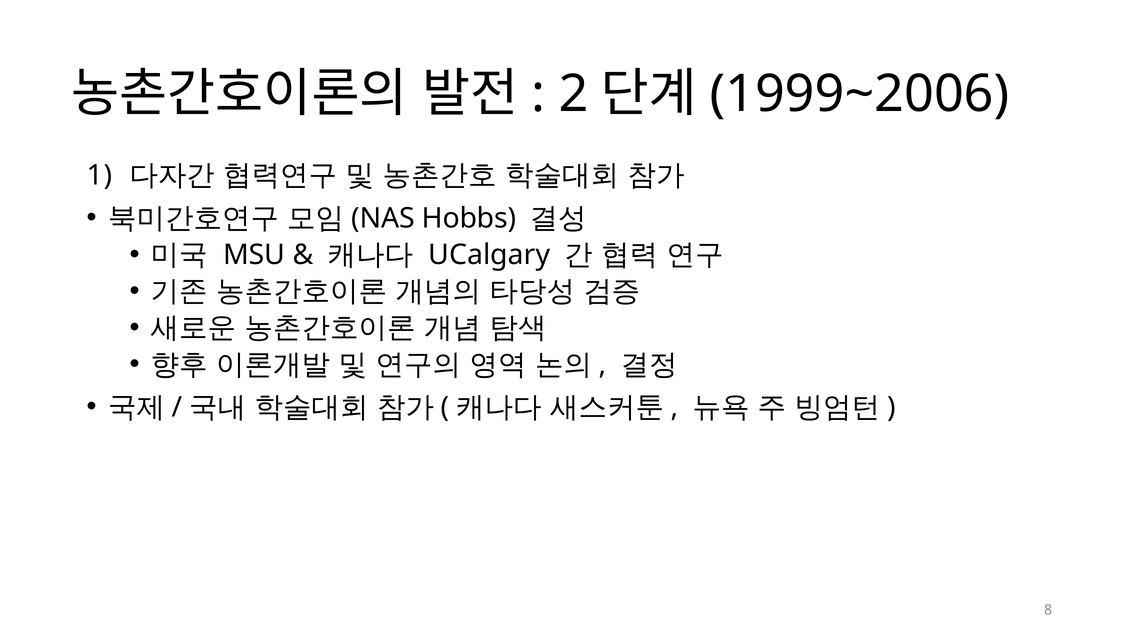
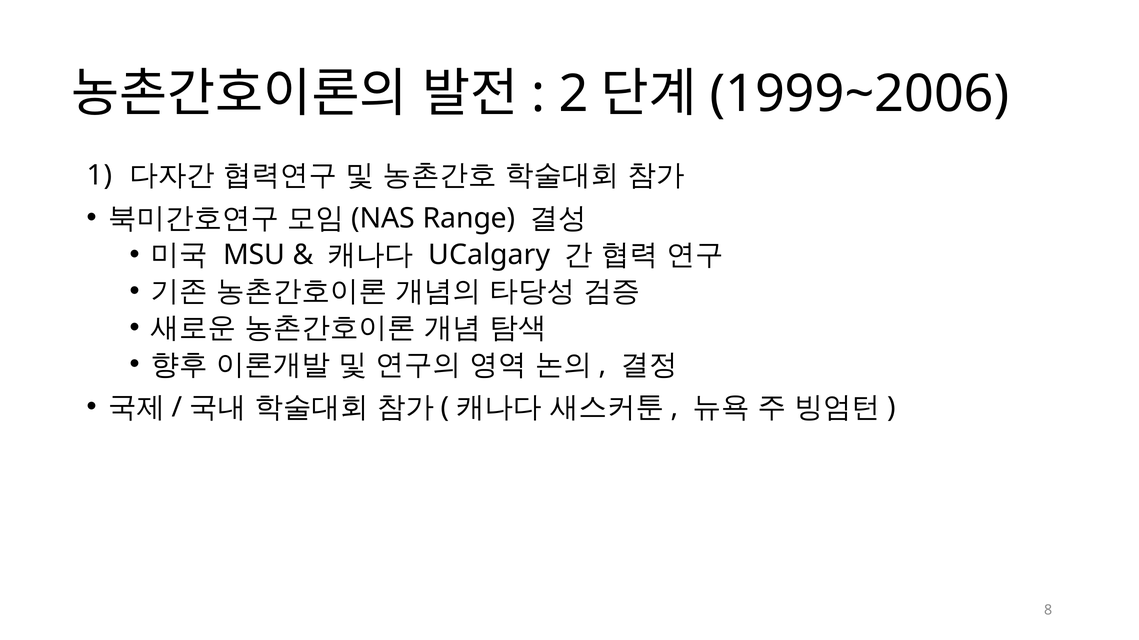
Hobbs: Hobbs -> Range (469, 218)
